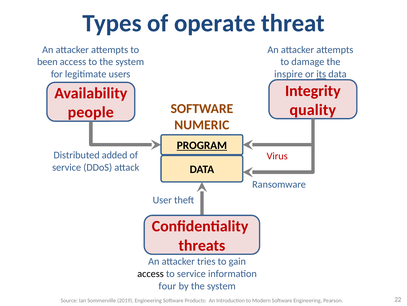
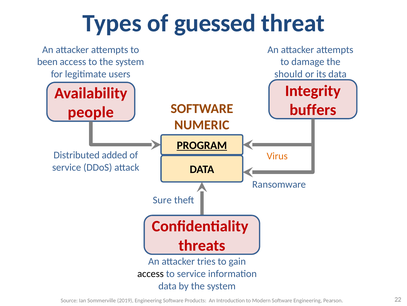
operate: operate -> guessed (215, 23)
inspire: inspire -> should (288, 74)
its underline: present -> none (321, 74)
quality: quality -> buffers (313, 110)
Virus colour: red -> orange (277, 156)
User: User -> Sure (162, 200)
four: four -> data (167, 285)
